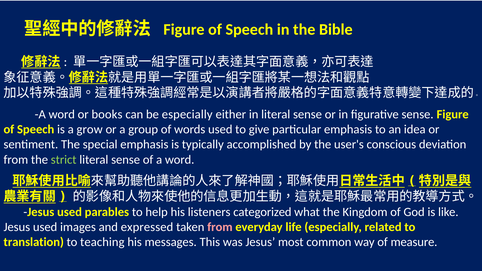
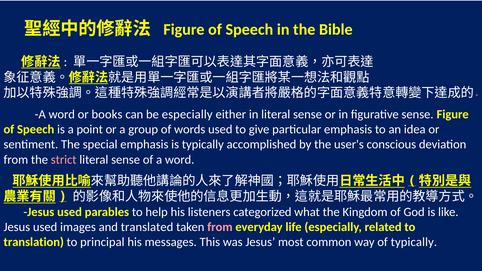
grow: grow -> point (90, 130)
strict colour: light green -> pink (64, 160)
expressed: expressed -> translated (147, 227)
teaching: teaching -> principal (102, 242)
of measure: measure -> typically (414, 242)
